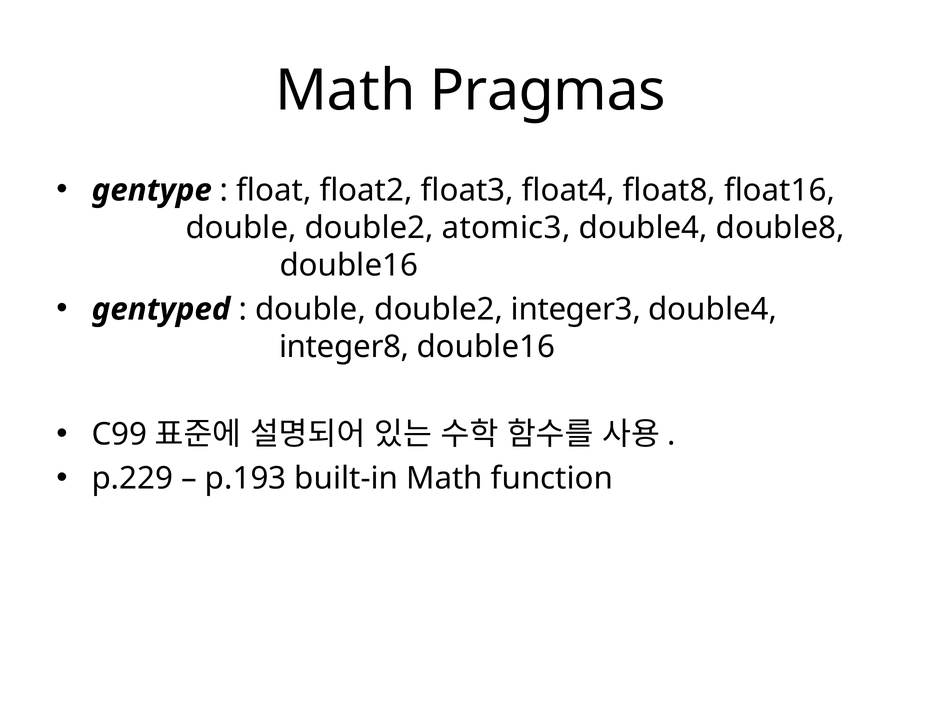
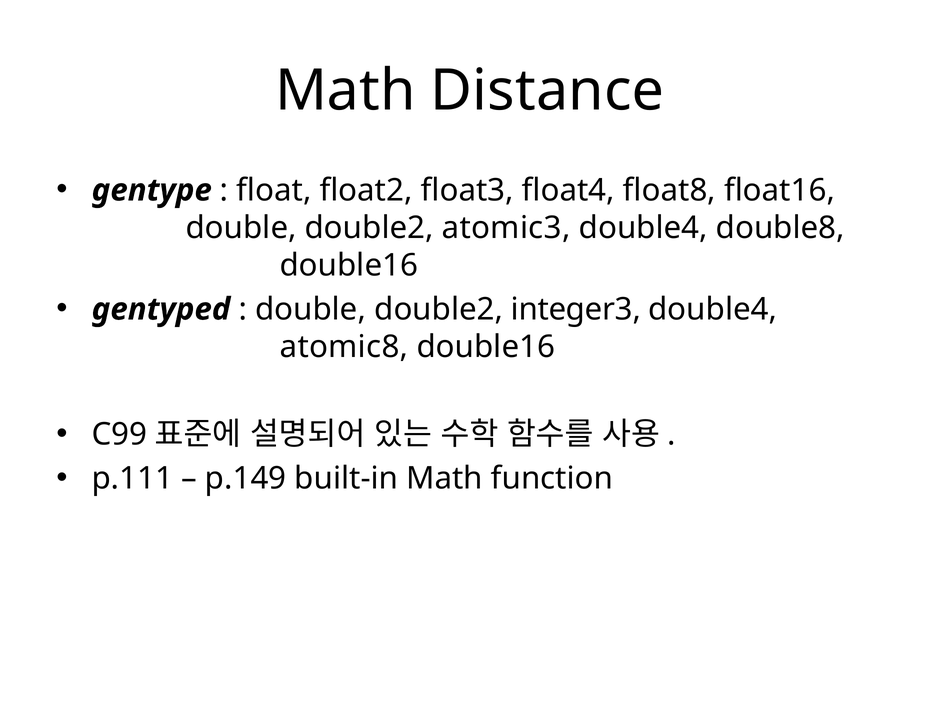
Pragmas: Pragmas -> Distance (547, 91)
integer8: integer8 -> atomic8 (344, 347)
p.229: p.229 -> p.111 (132, 478)
p.193: p.193 -> p.149 (246, 478)
